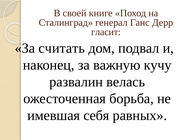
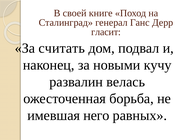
важную: важную -> новыми (117, 65)
себя: себя -> него (96, 116)
